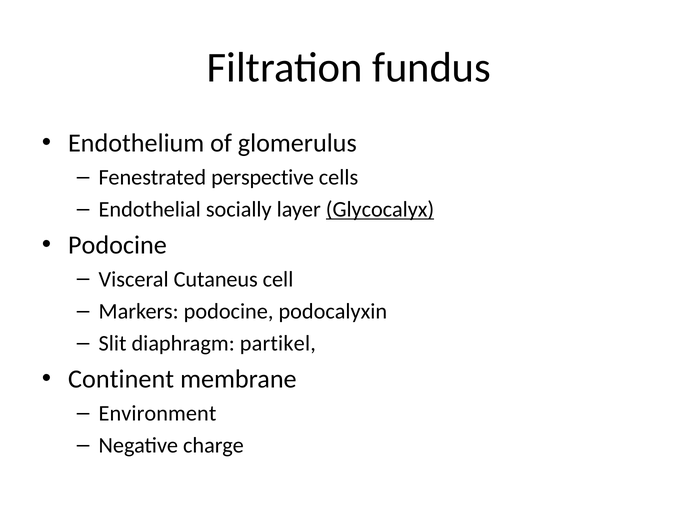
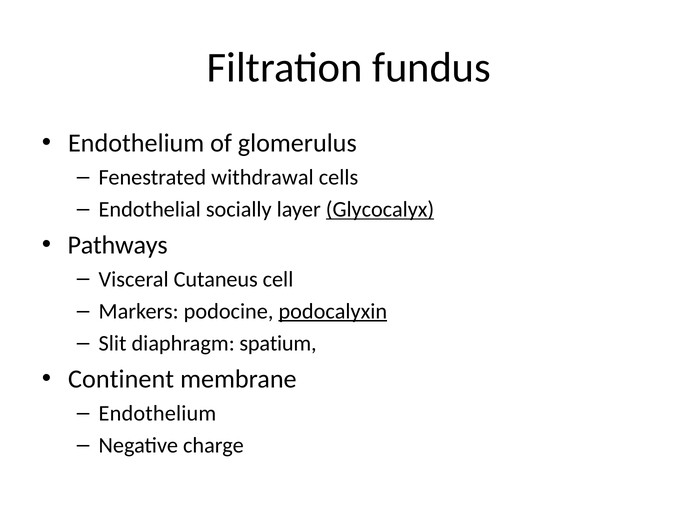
perspective: perspective -> withdrawal (262, 177)
Podocine: Podocine -> Pathways (118, 245)
podocalyxin underline: none -> present (333, 312)
partikel: partikel -> spatium (278, 344)
Environment: Environment -> Endothelium (157, 414)
